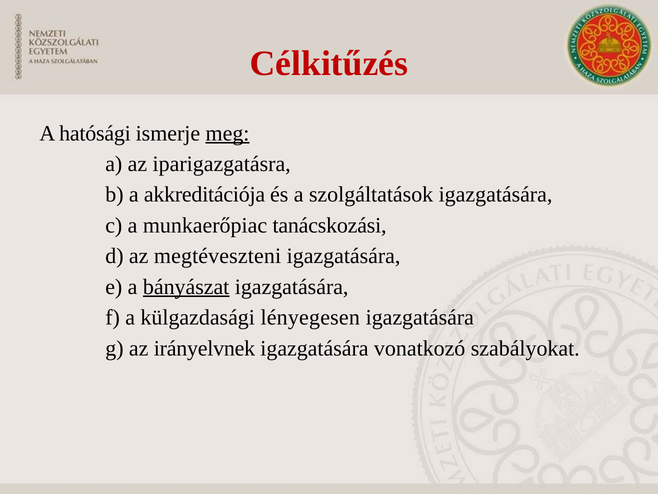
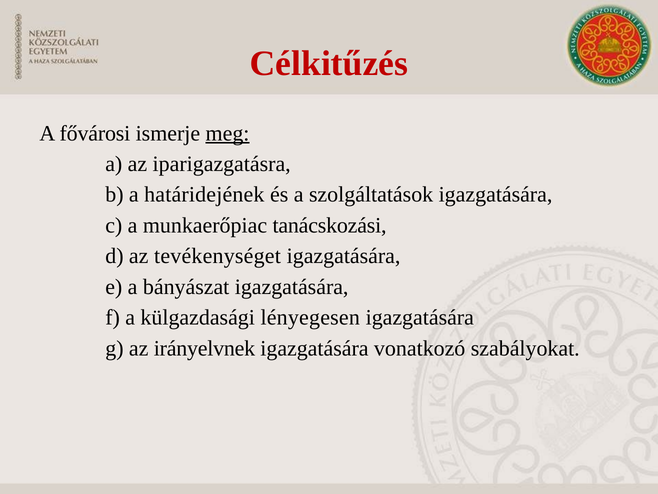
hatósági: hatósági -> fővárosi (95, 133)
akkreditációja: akkreditációja -> határidejének (204, 195)
megtéveszteni: megtéveszteni -> tevékenységet (217, 256)
bányászat underline: present -> none (186, 287)
